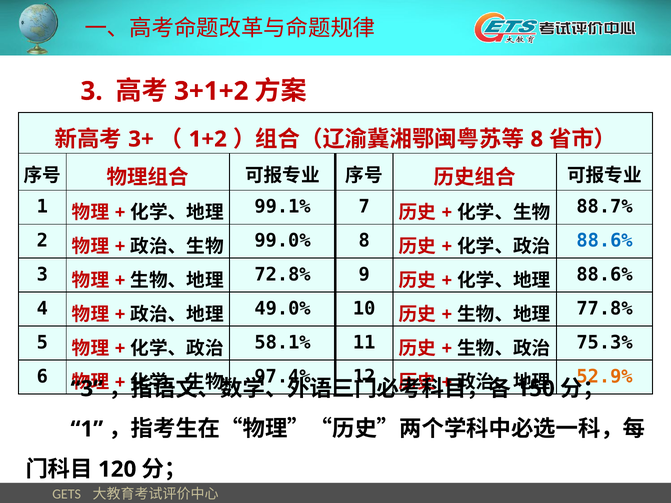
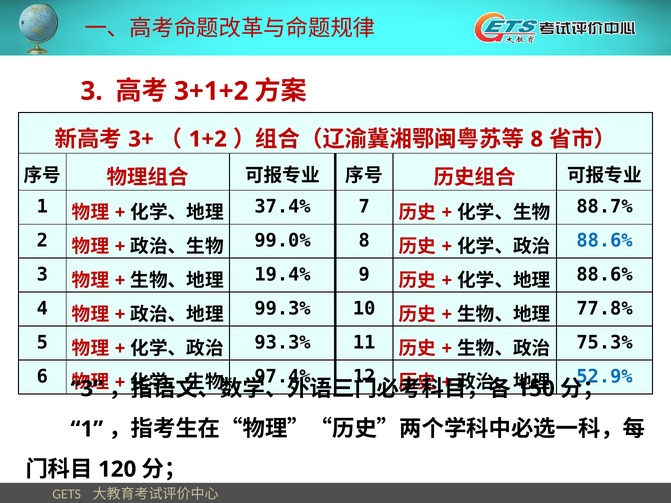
99.1%: 99.1% -> 37.4% (282, 207)
72.8%: 72.8% -> 19.4% (282, 275)
49.0%: 49.0% -> 99.3% (282, 309)
58.1%: 58.1% -> 93.3% (282, 343)
52.9% colour: orange -> blue (604, 377)
